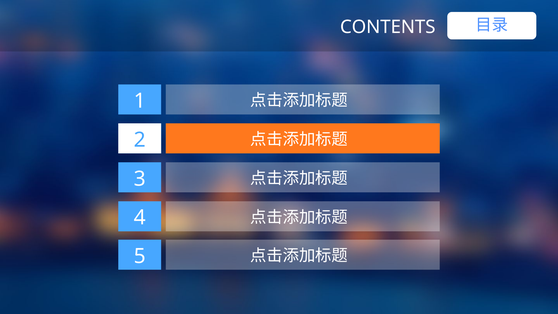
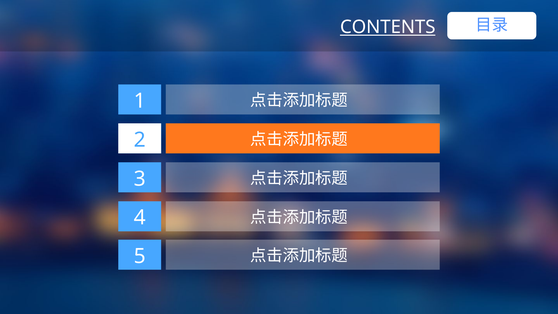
CONTENTS underline: none -> present (388, 27)
